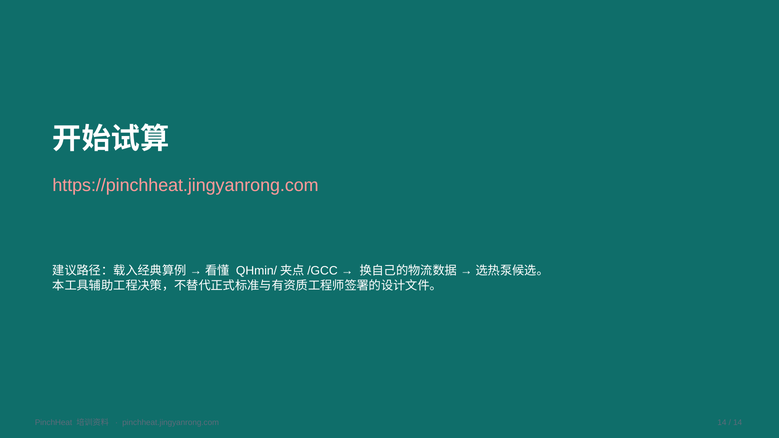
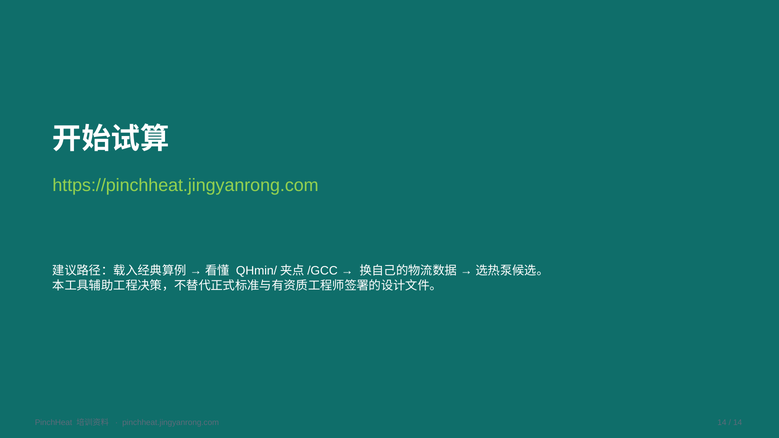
https://pinchheat.jingyanrong.com colour: pink -> light green (186, 185)
